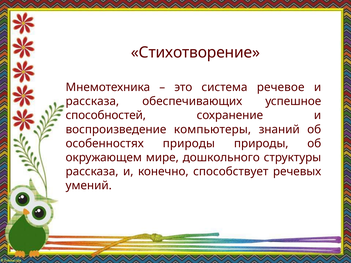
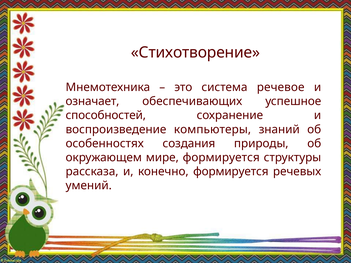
рассказа: рассказа -> означает (92, 101)
особенностях природы: природы -> создания (189, 144)
мире дошкольного: дошкольного -> формируется (221, 158)
конечно способствует: способствует -> формируется (231, 172)
